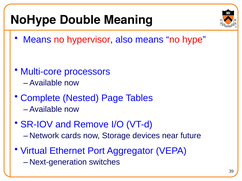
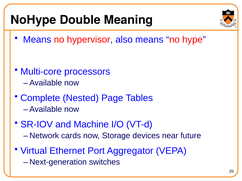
Remove: Remove -> Machine (91, 125)
